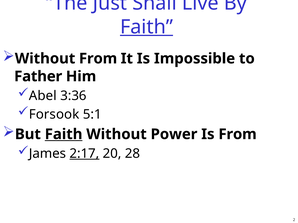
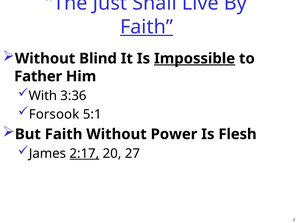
Without From: From -> Blind (98, 59)
Impossible underline: none -> present (195, 59)
Abel: Abel -> With (43, 96)
Faith underline: present -> none (64, 134)
Is From: From -> Flesh (238, 134)
28: 28 -> 27 (132, 154)
